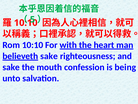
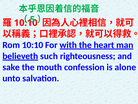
sake: sake -> such (49, 56)
being: being -> alone (125, 67)
